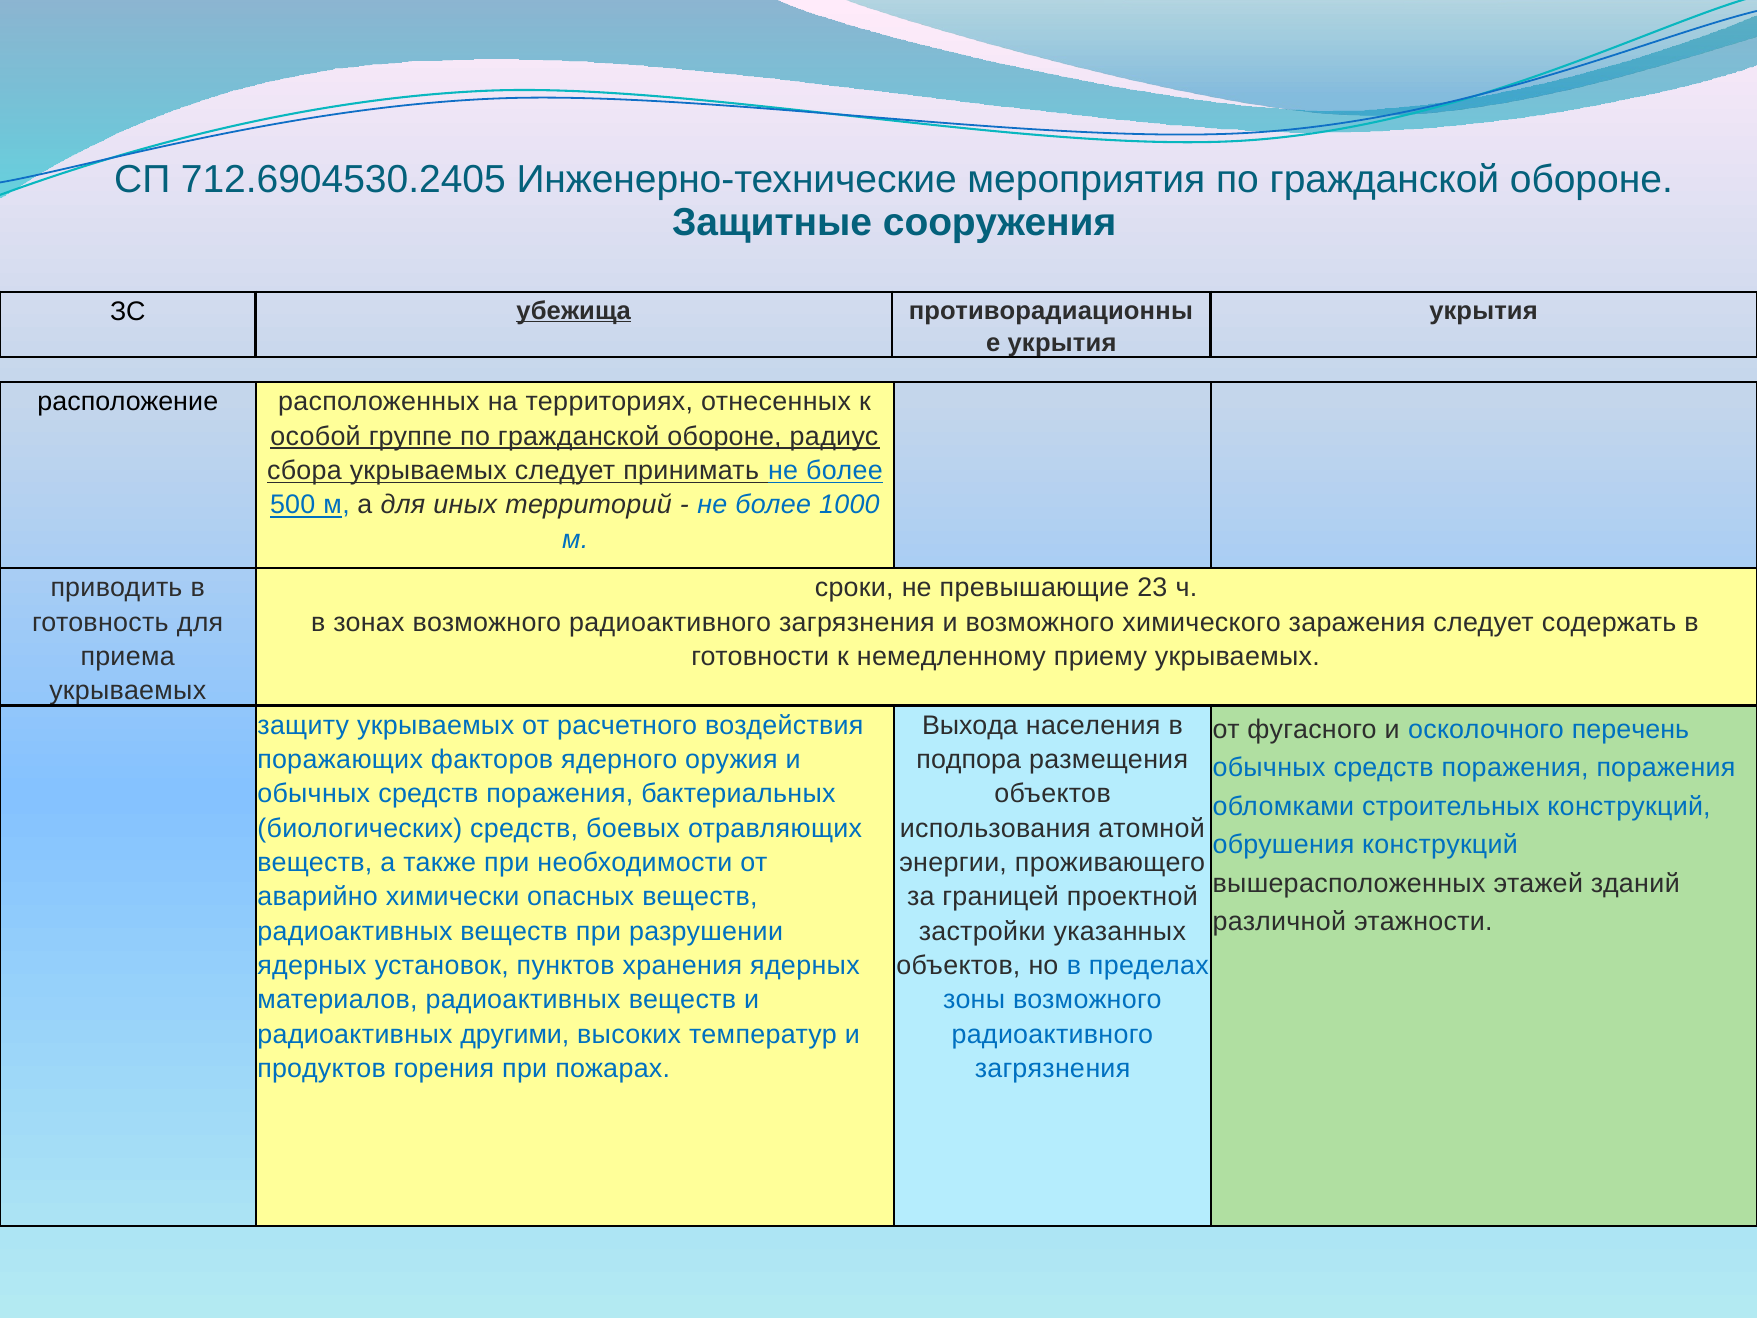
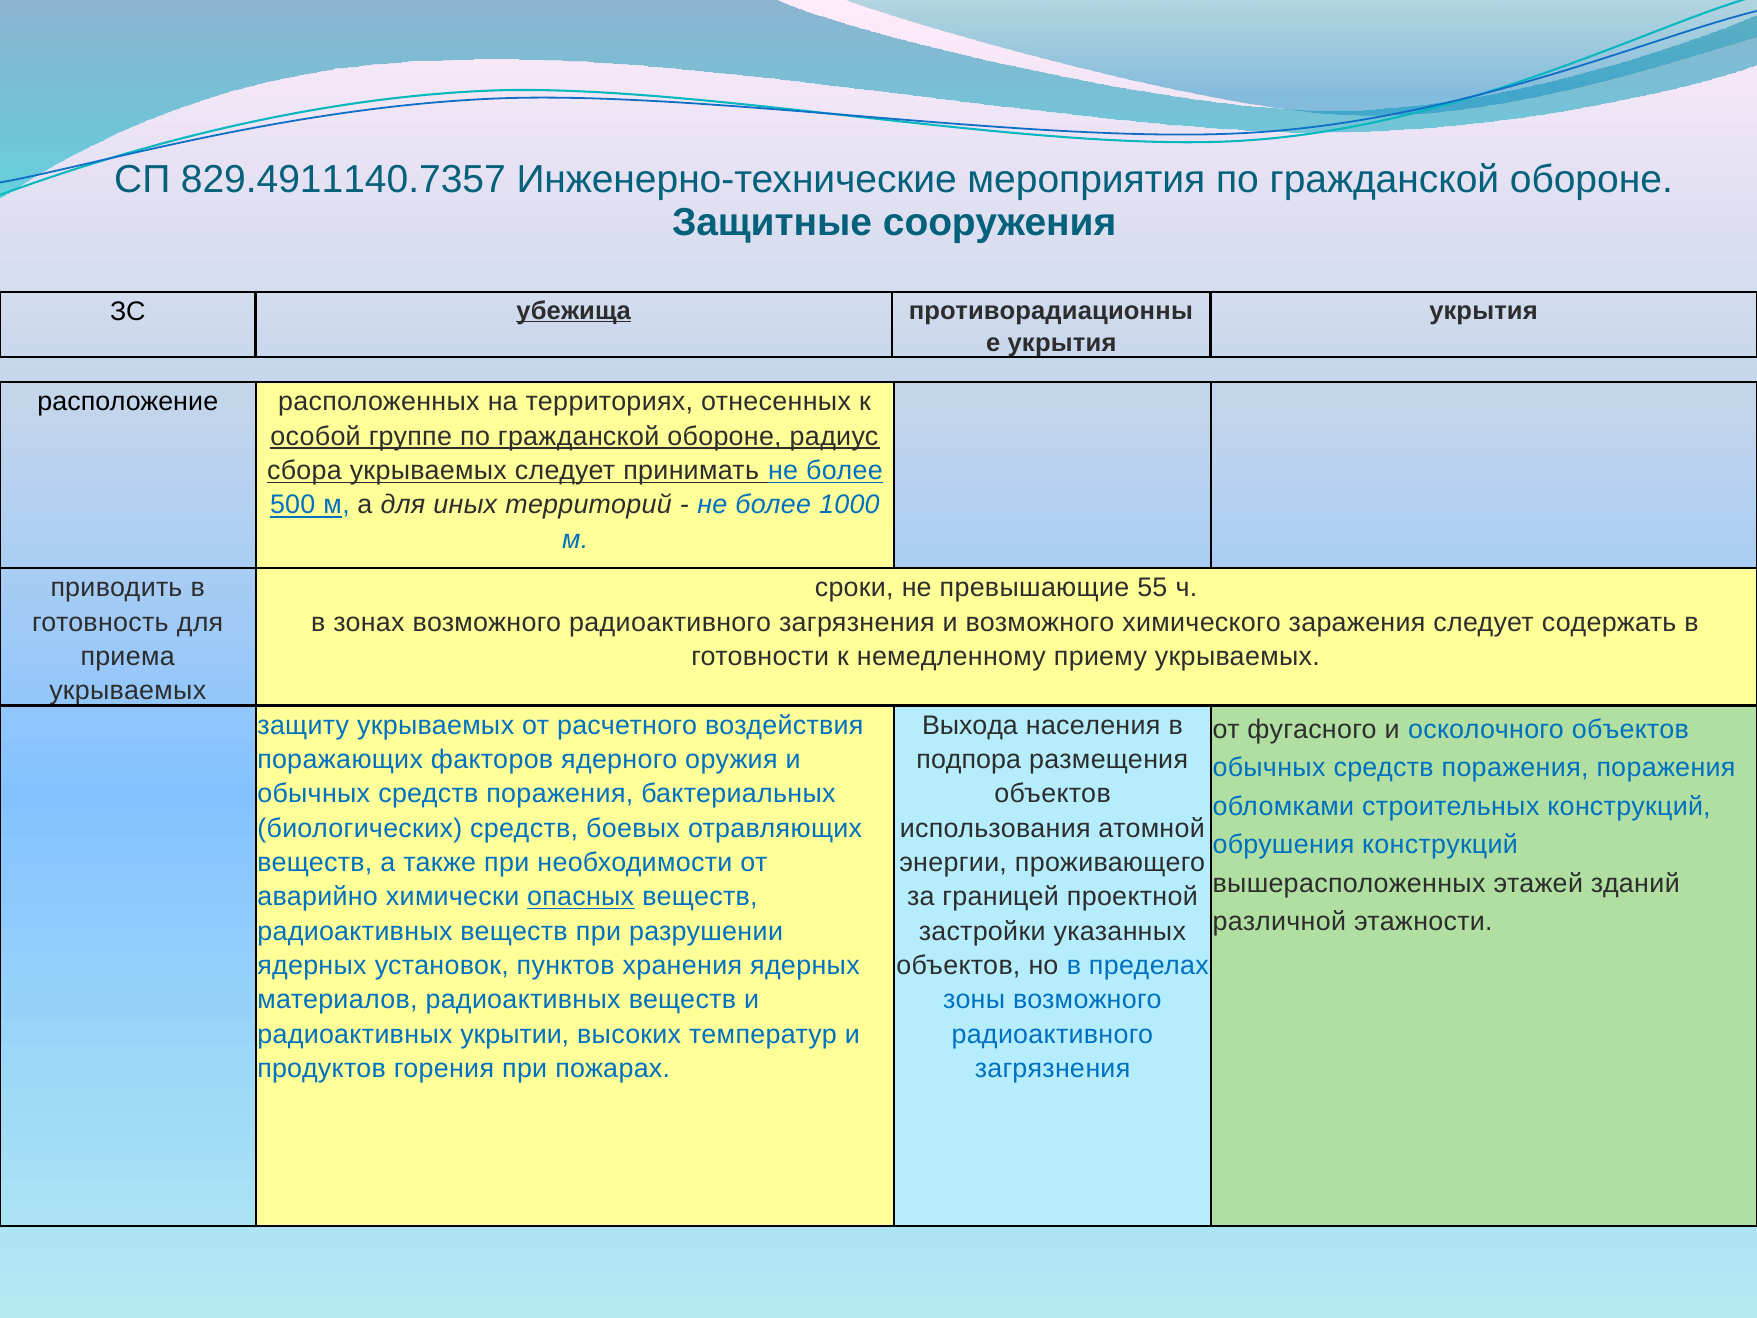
712.6904530.2405: 712.6904530.2405 -> 829.4911140.7357 (343, 179)
23: 23 -> 55 (1152, 588)
осколочного перечень: перечень -> объектов (1630, 729)
опасных underline: none -> present (581, 897)
другими: другими -> укрытии (515, 1034)
